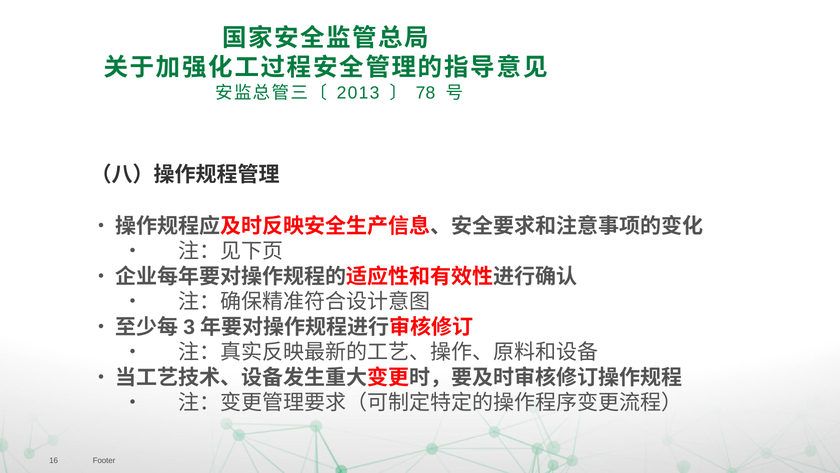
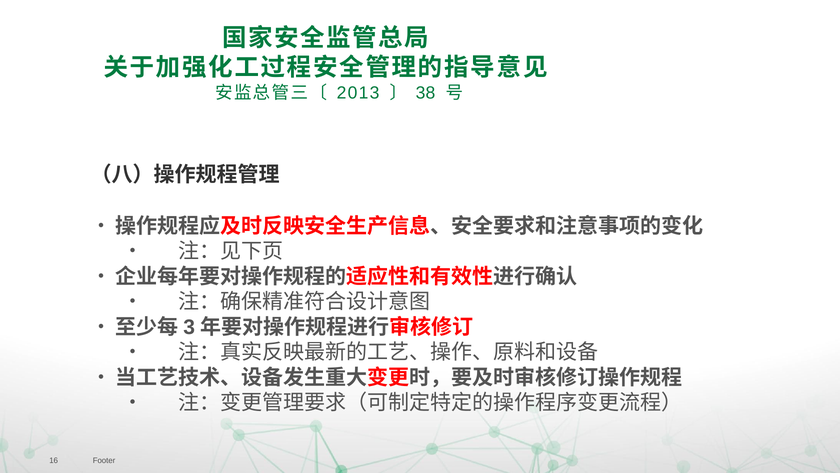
78: 78 -> 38 (425, 93)
